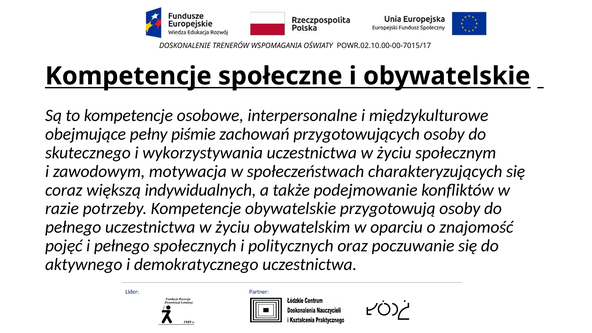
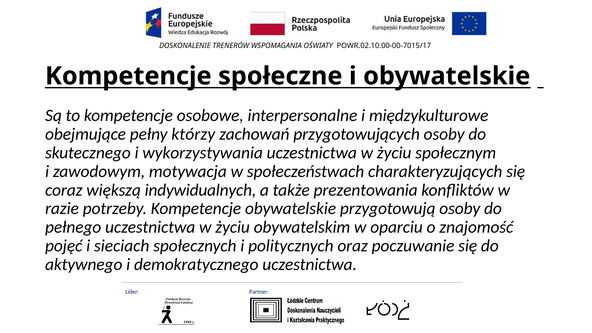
piśmie: piśmie -> którzy (193, 134)
podejmowanie: podejmowanie -> prezentowania (366, 190)
i pełnego: pełnego -> sieciach (122, 246)
